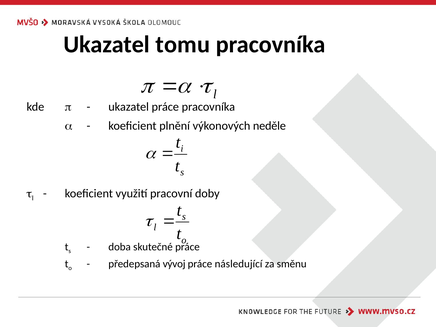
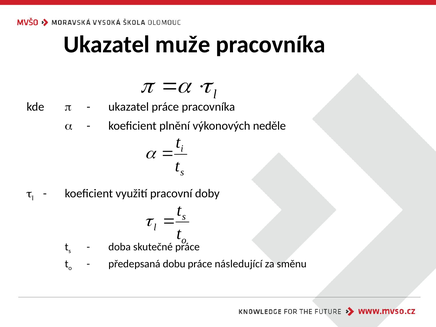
tomu: tomu -> muže (183, 45)
vývoj: vývoj -> dobu (174, 264)
